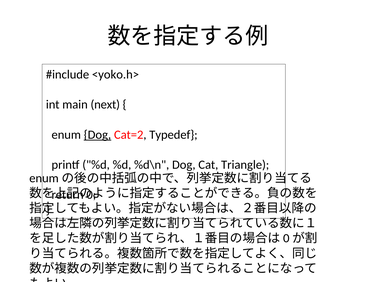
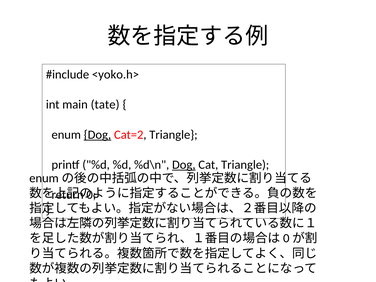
next: next -> tate (105, 105)
Cat=2 Typedef: Typedef -> Triangle (173, 135)
Dog underline: none -> present (184, 165)
